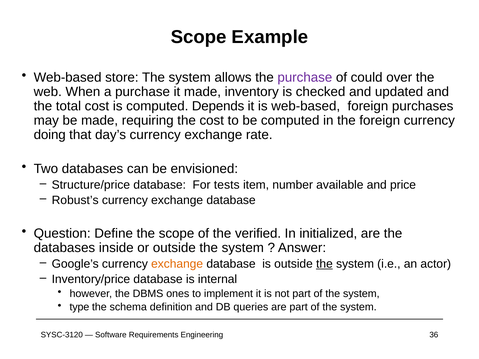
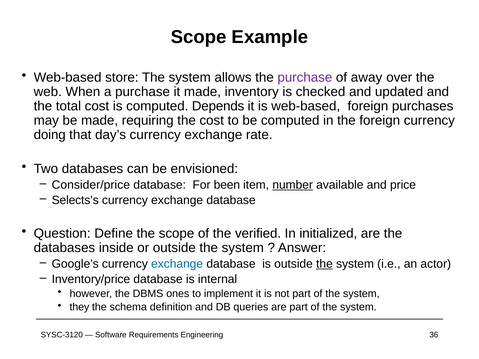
could: could -> away (367, 77)
Structure/price: Structure/price -> Consider/price (91, 185)
tests: tests -> been (227, 185)
number underline: none -> present (293, 185)
Robust’s: Robust’s -> Selects’s (75, 200)
exchange colour: orange -> blue (177, 264)
type: type -> they (79, 307)
